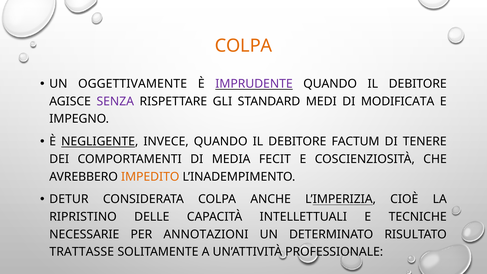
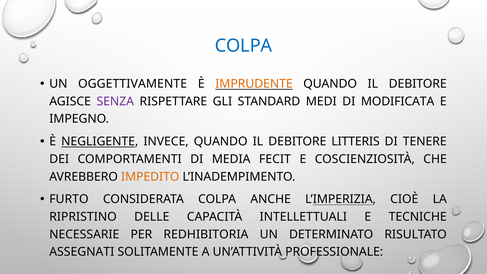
COLPA colour: orange -> blue (244, 46)
IMPRUDENTE colour: purple -> orange (254, 84)
FACTUM: FACTUM -> LITTERIS (356, 142)
DETUR: DETUR -> FURTO (69, 199)
ANNOTAZIONI: ANNOTAZIONI -> REDHIBITORIA (206, 234)
TRATTASSE: TRATTASSE -> ASSEGNATI (82, 252)
